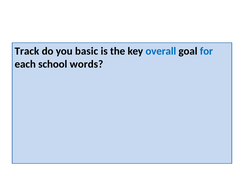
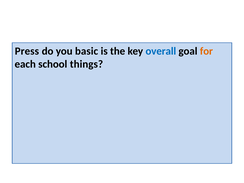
Track: Track -> Press (27, 51)
for colour: blue -> orange (206, 51)
words: words -> things (86, 64)
